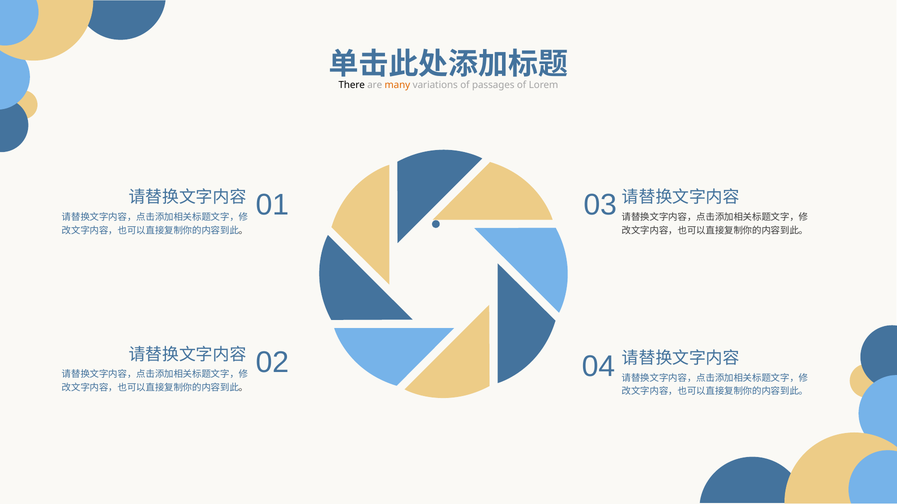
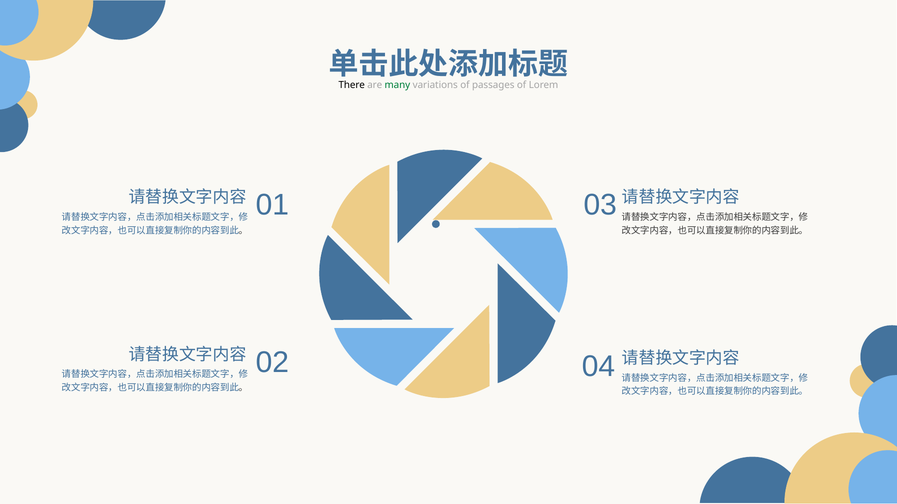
many colour: orange -> green (397, 85)
